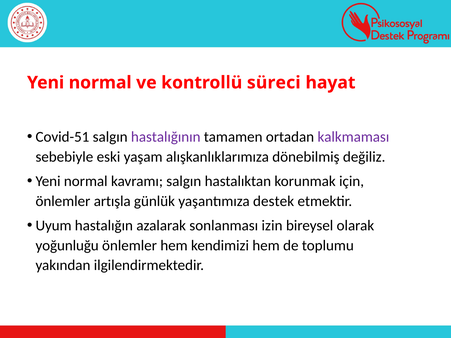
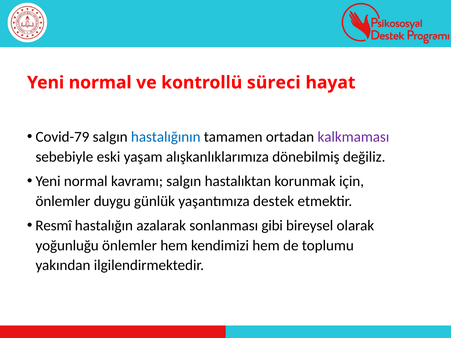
Covid-51: Covid-51 -> Covid-79 (62, 137)
hastalığının colour: purple -> blue (166, 137)
artışla: artışla -> duygu (112, 201)
Uyum: Uyum -> Resmî (54, 226)
izin: izin -> gibi (272, 226)
